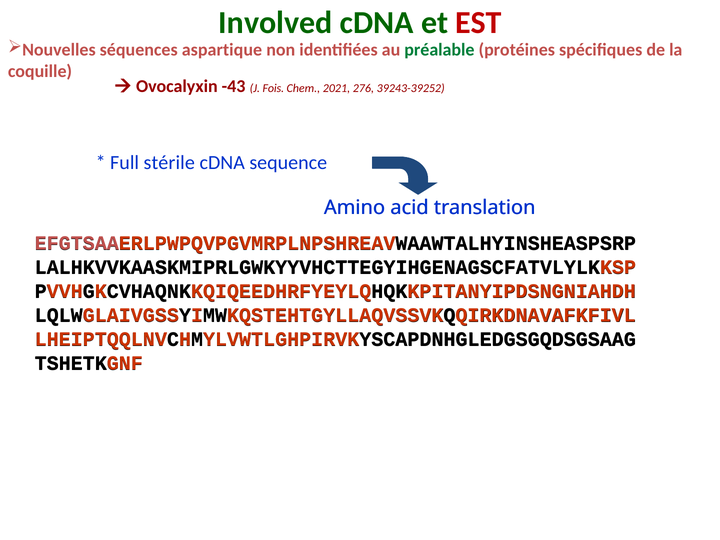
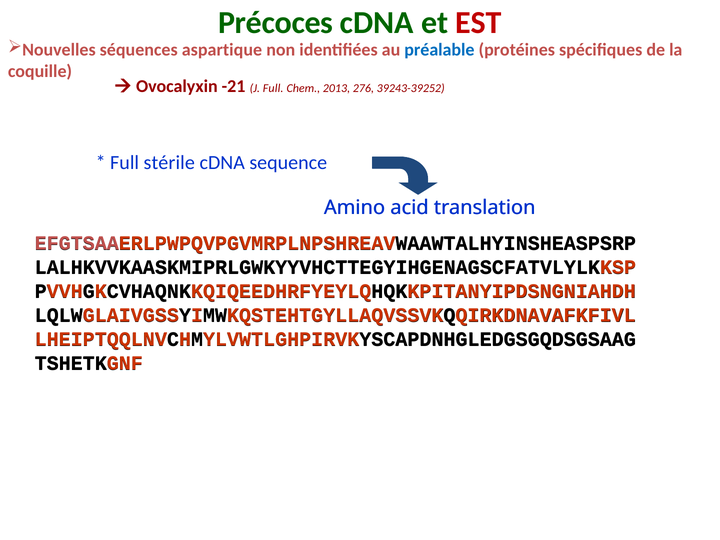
Involved: Involved -> Précoces (276, 23)
préalable colour: green -> blue (439, 50)
-43: -43 -> -21 (234, 86)
J Fois: Fois -> Full (273, 88)
2021: 2021 -> 2013 (336, 88)
